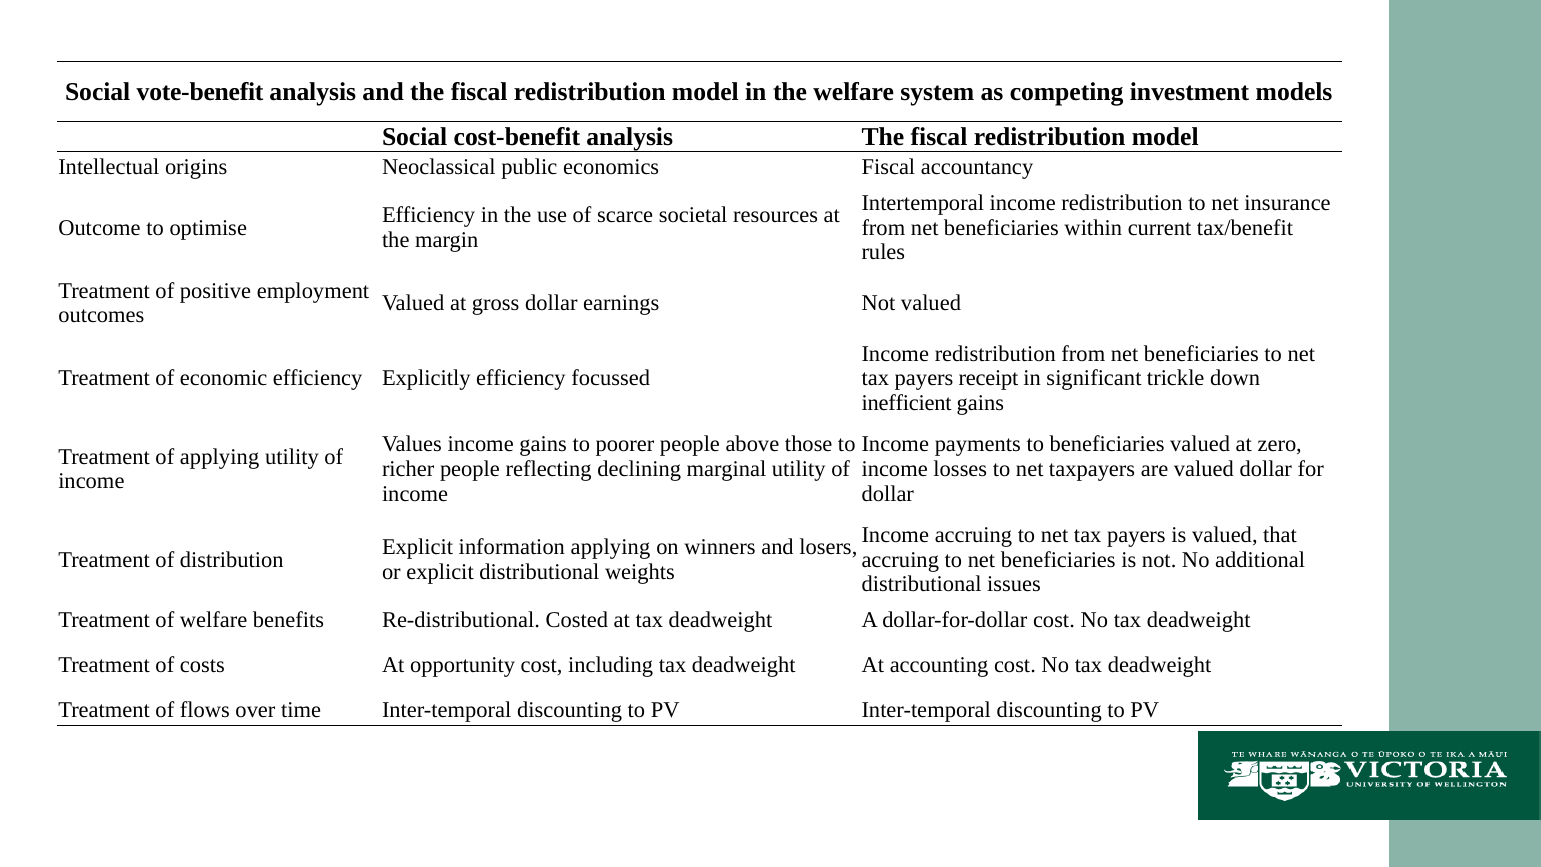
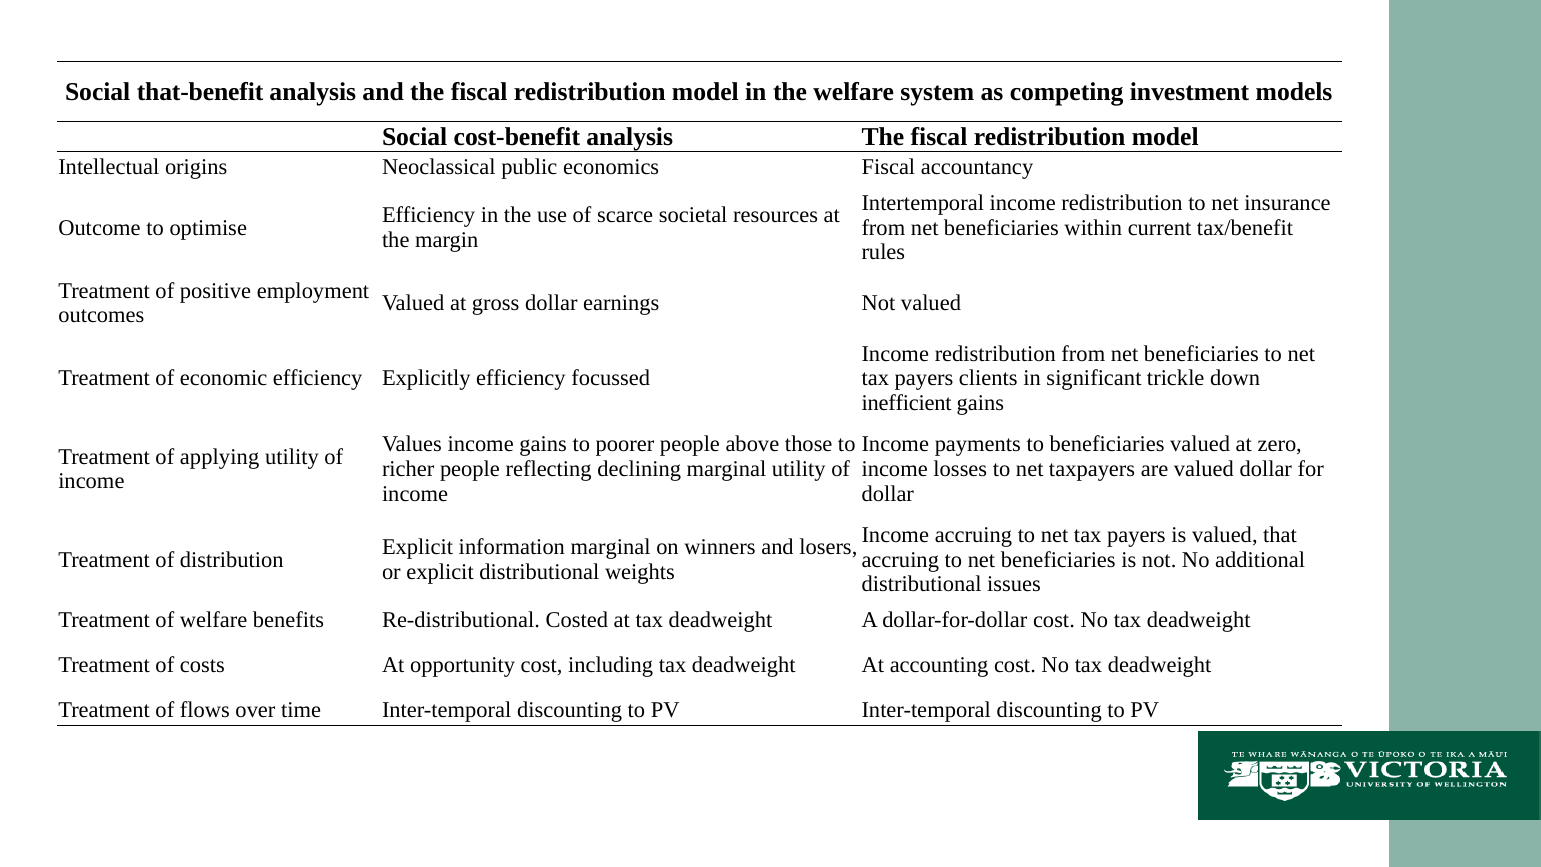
vote-benefit: vote-benefit -> that-benefit (200, 92)
receipt: receipt -> clients (988, 378)
information applying: applying -> marginal (611, 547)
